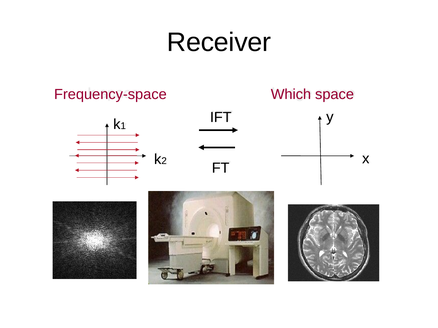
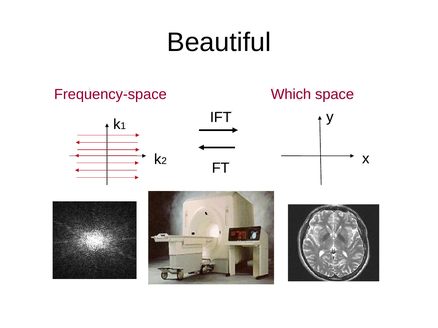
Receiver: Receiver -> Beautiful (219, 42)
